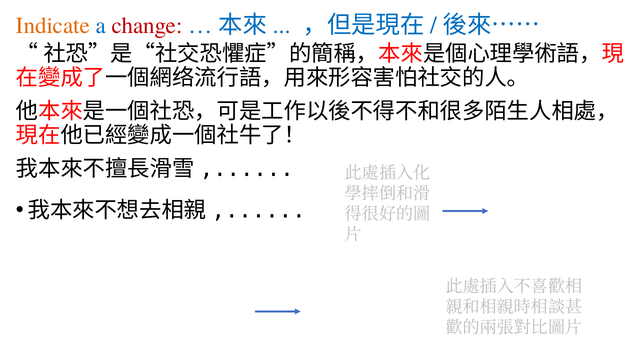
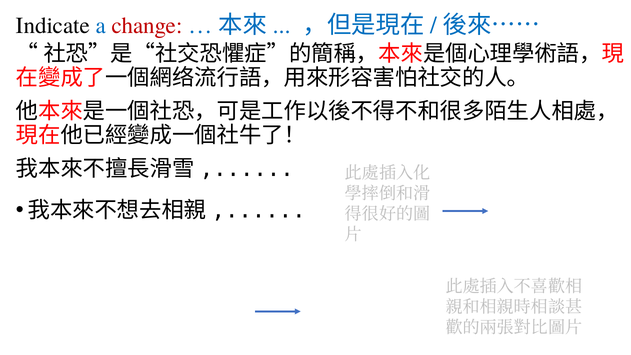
Indicate colour: orange -> black (53, 26)
